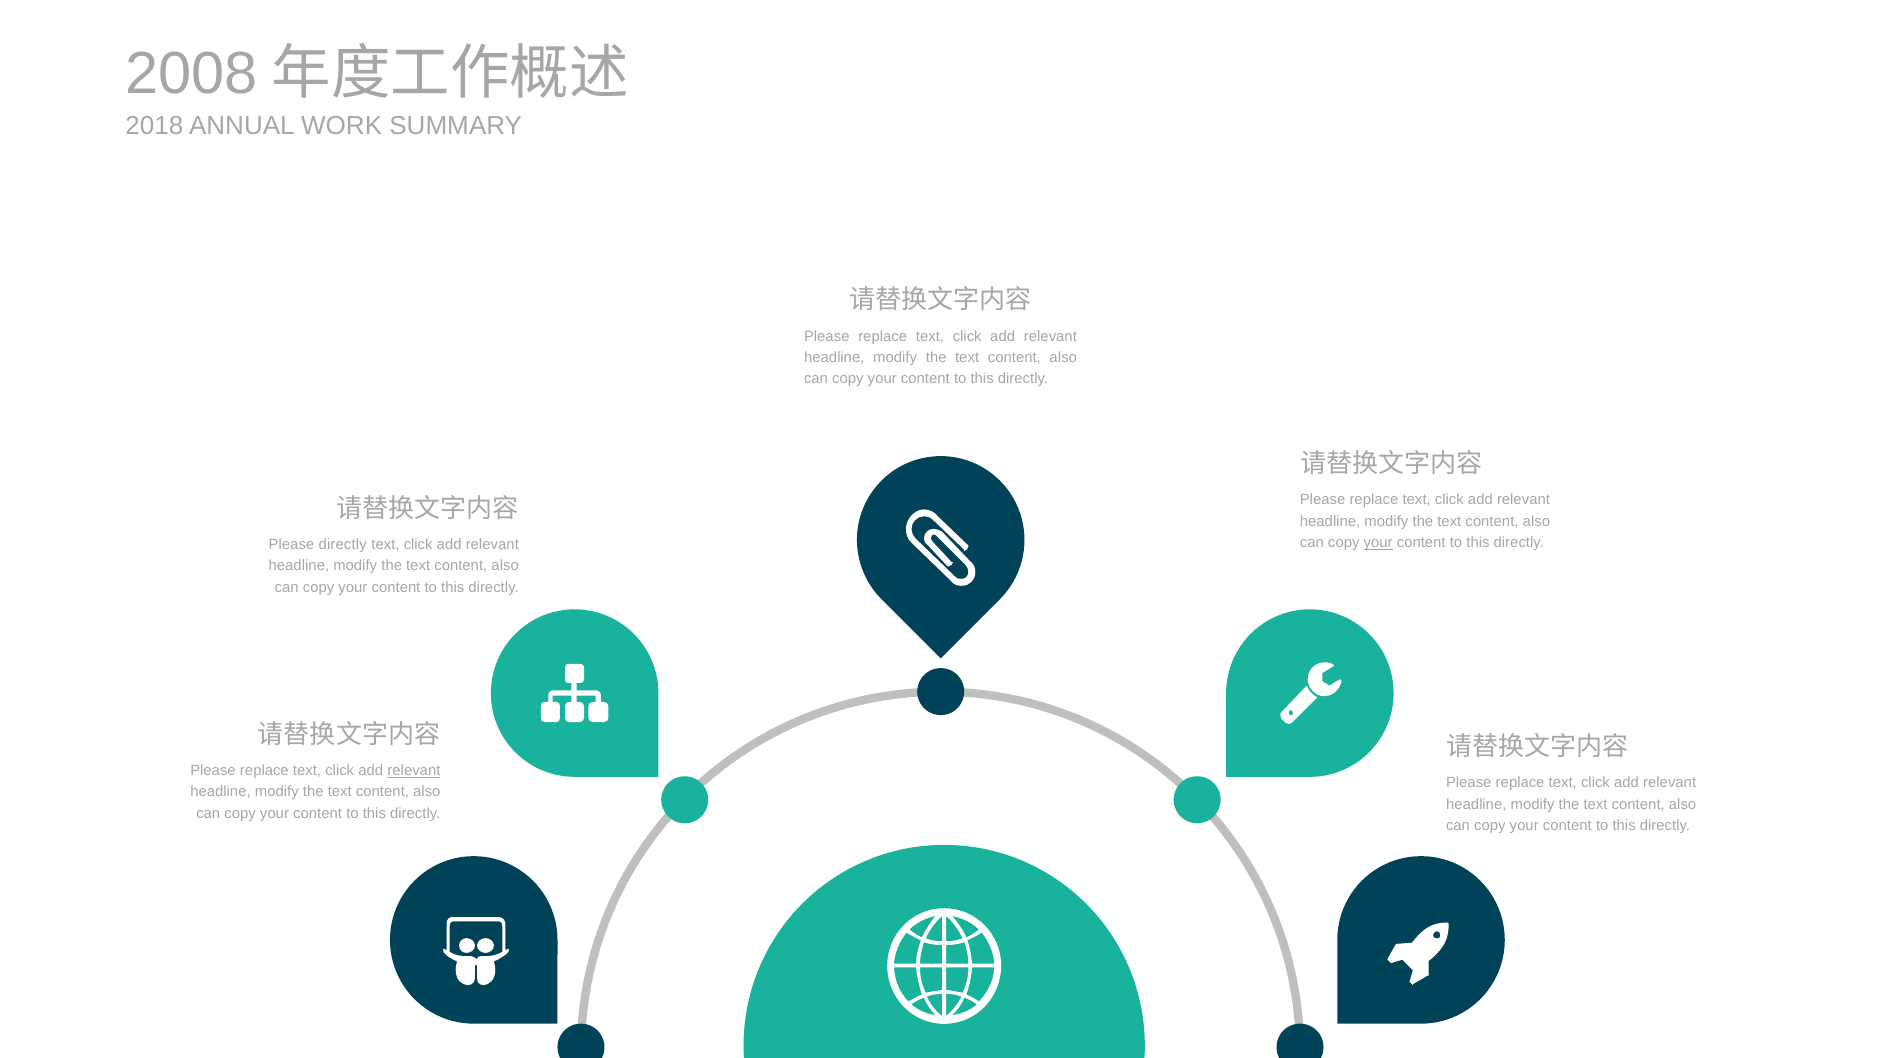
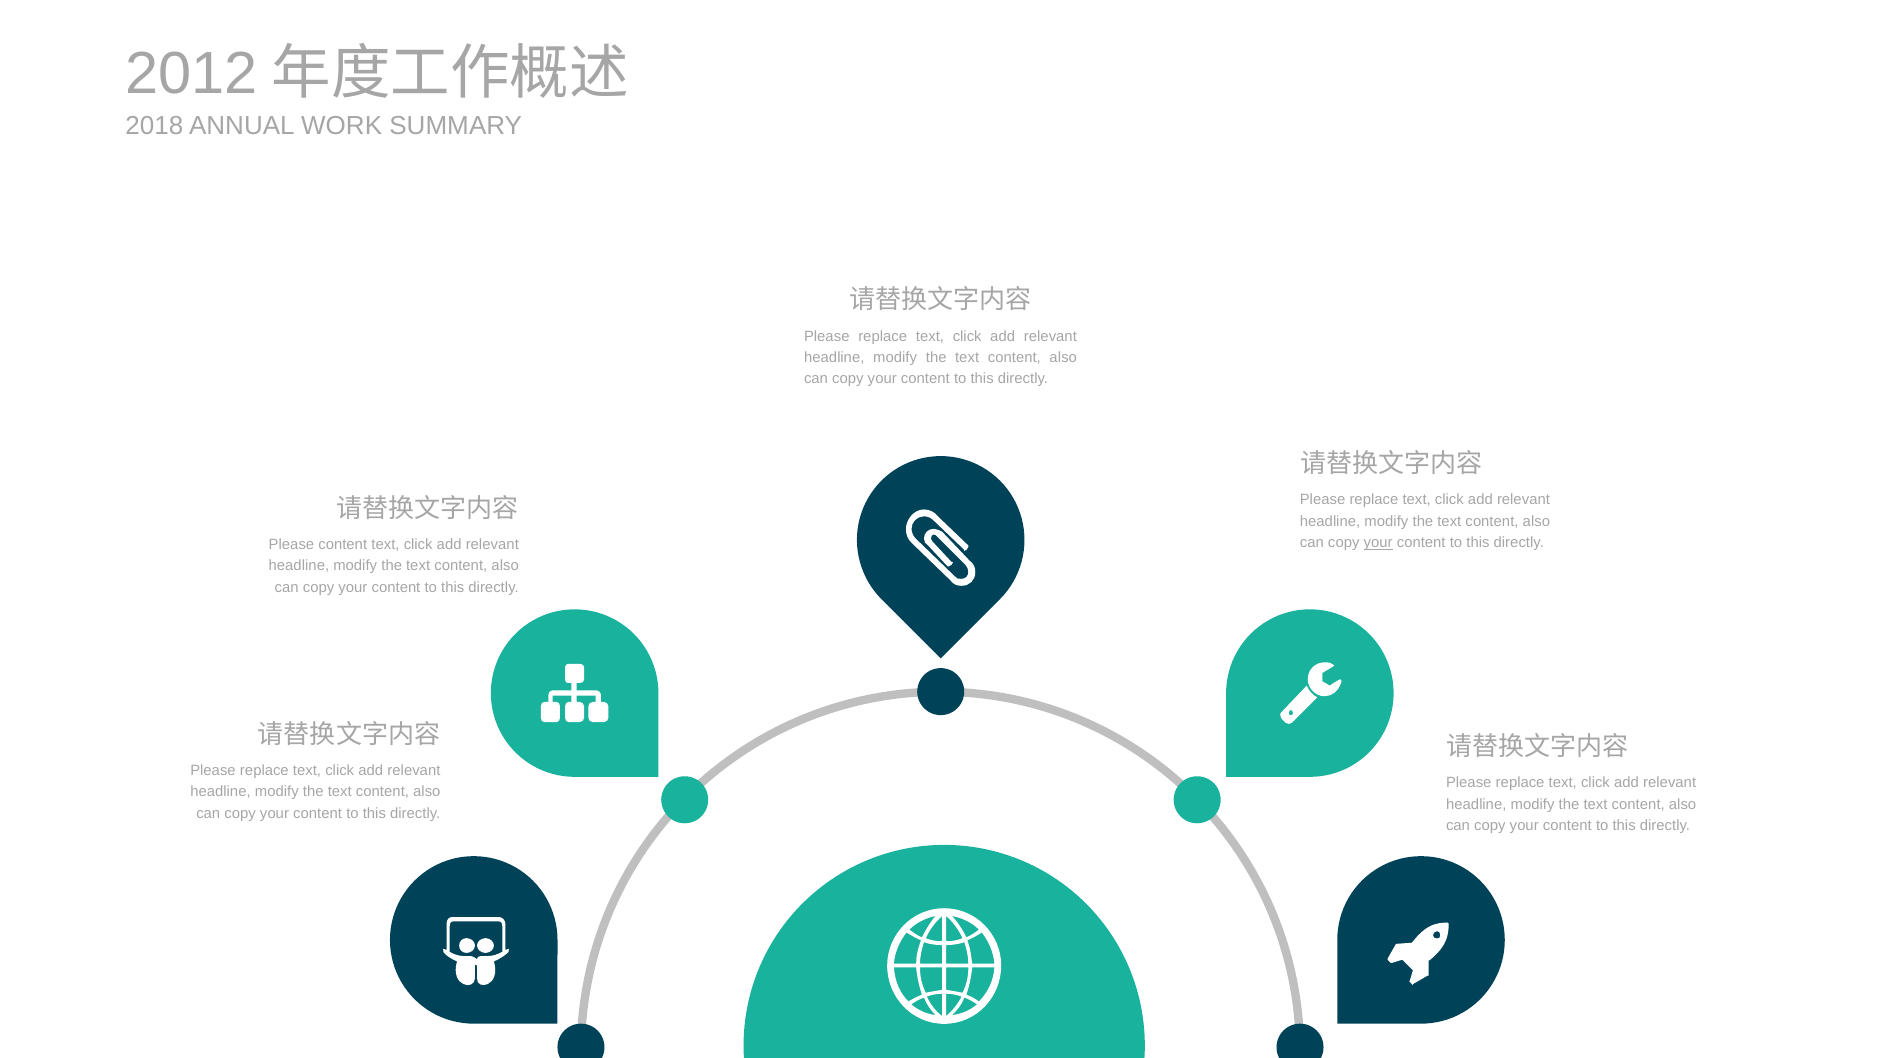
2008: 2008 -> 2012 (191, 74)
Please directly: directly -> content (343, 545)
relevant underline: present -> none (414, 771)
